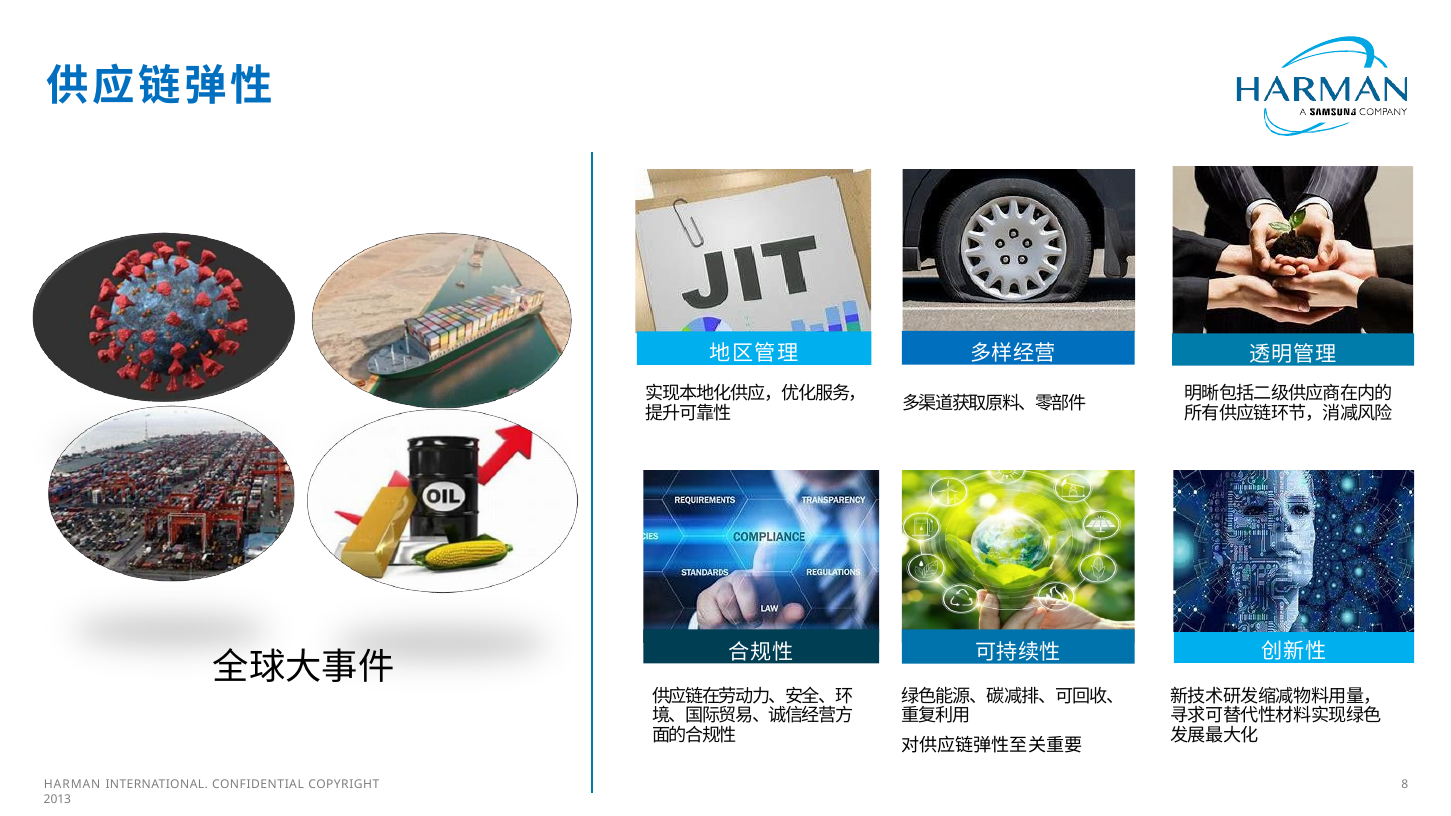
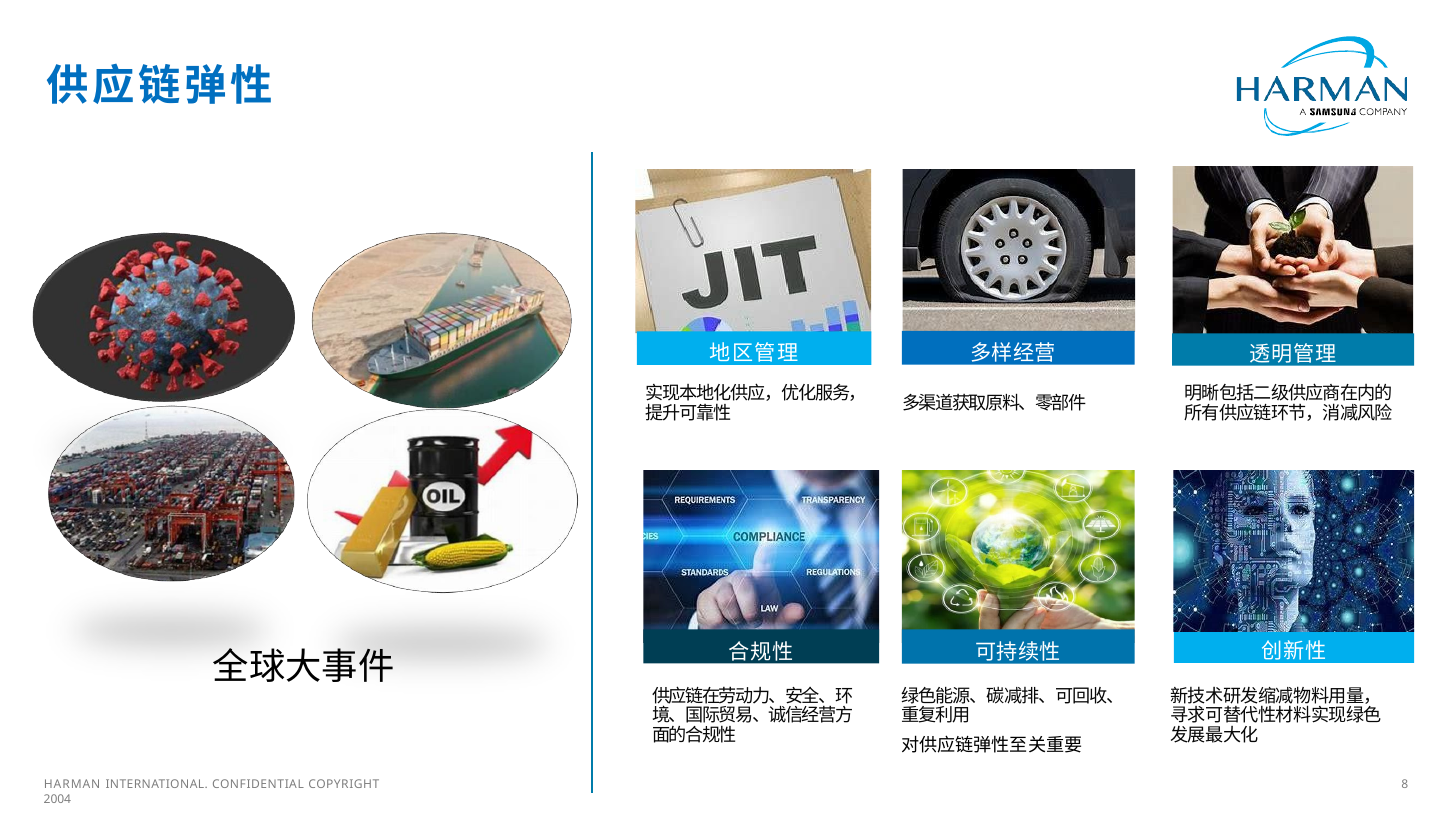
2013: 2013 -> 2004 (57, 799)
